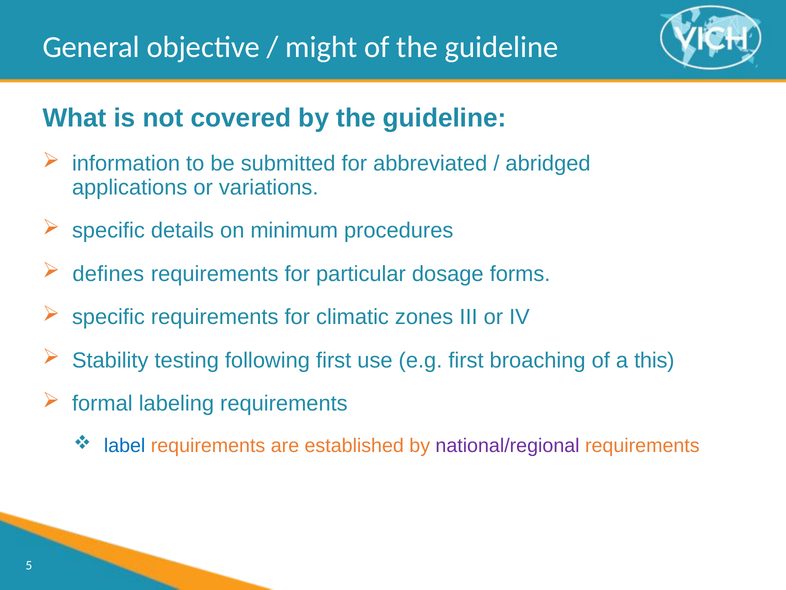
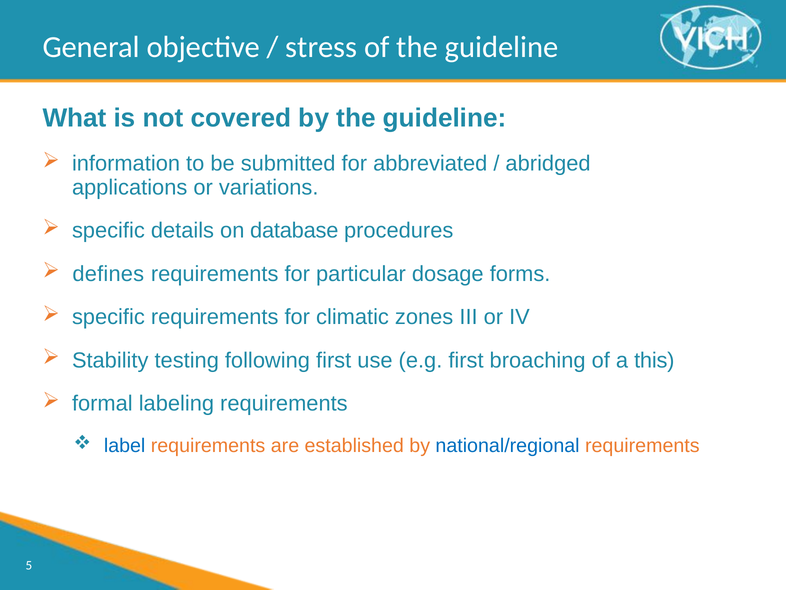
might: might -> stress (321, 47)
minimum: minimum -> database (294, 230)
national/regional colour: purple -> blue (508, 445)
